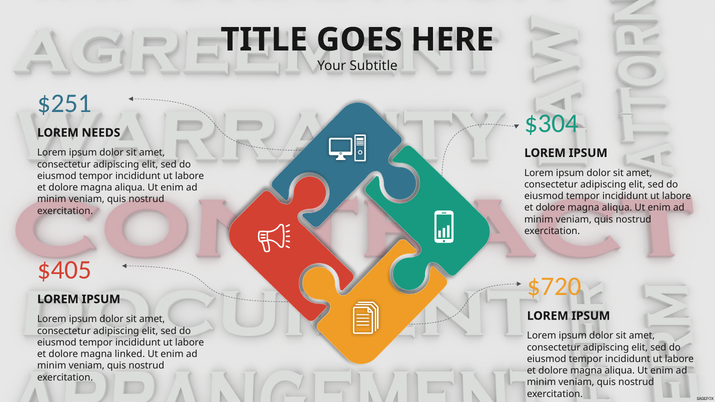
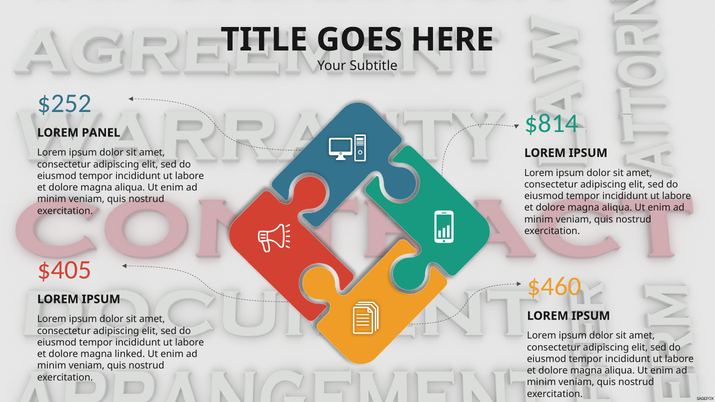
$251: $251 -> $252 (64, 104)
$304: $304 -> $814 (551, 124)
NEEDS: NEEDS -> PANEL (101, 133)
$720: $720 -> $460 (554, 287)
